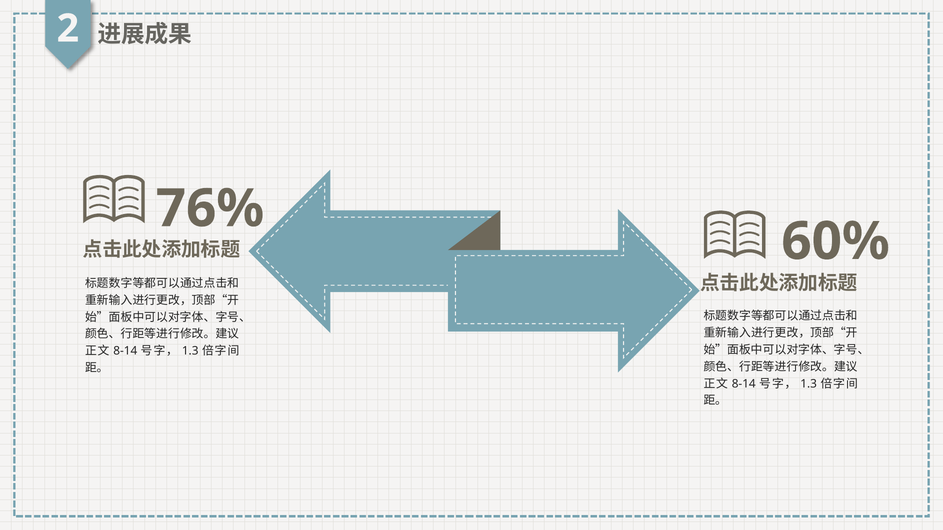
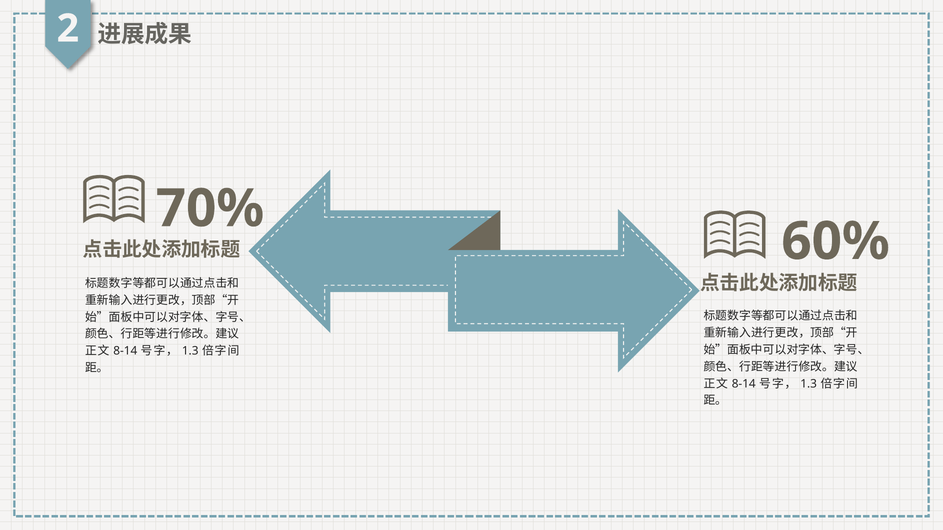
76%: 76% -> 70% (210, 209)
